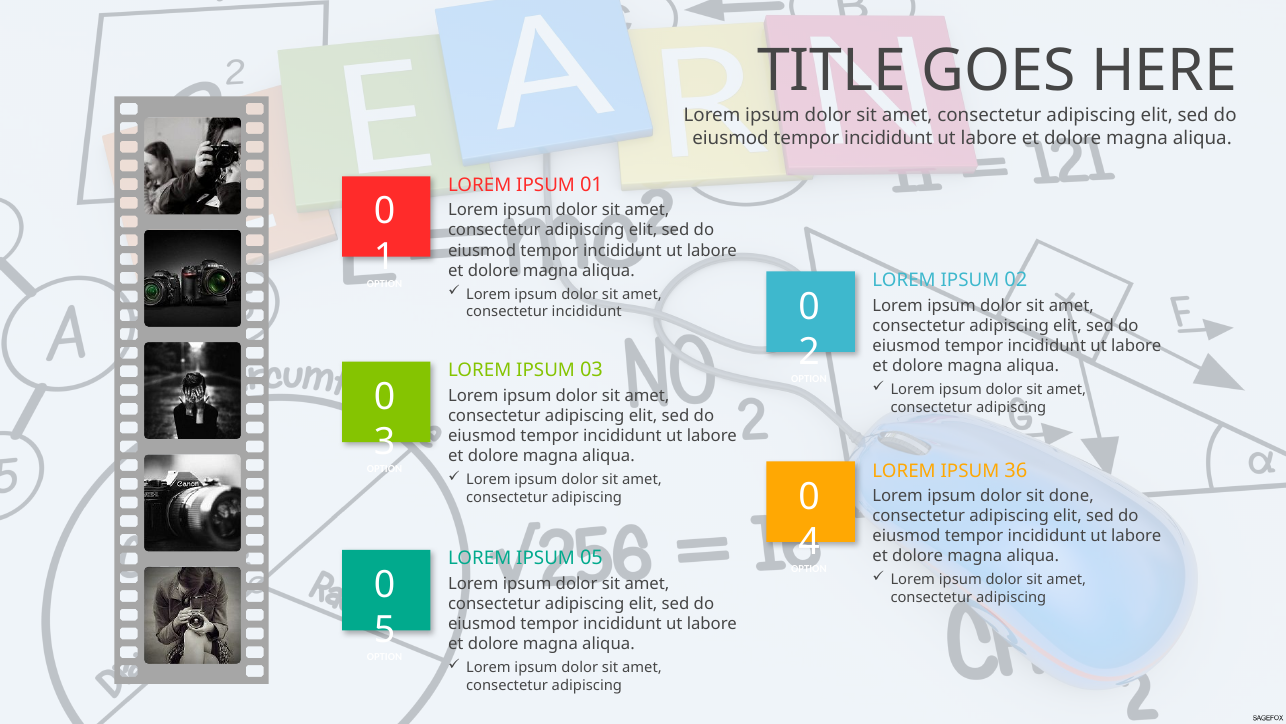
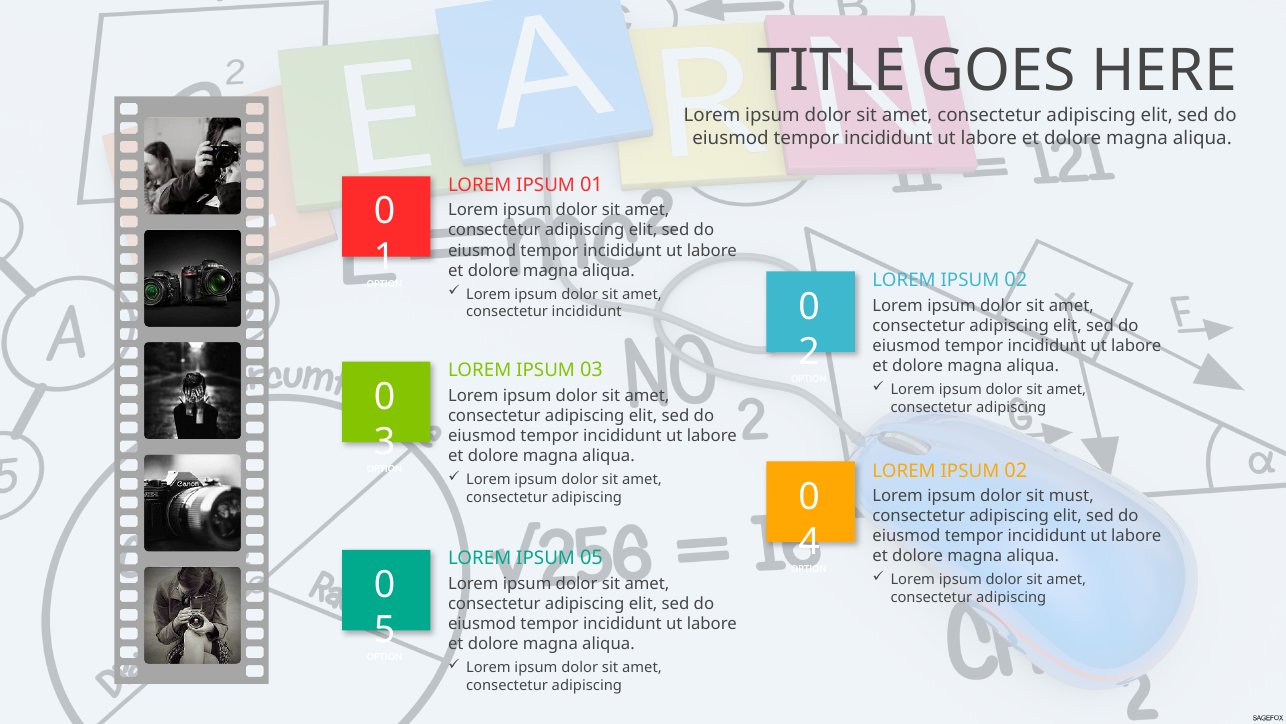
36: 36 -> 02 (1016, 470)
done: done -> must (1071, 496)
